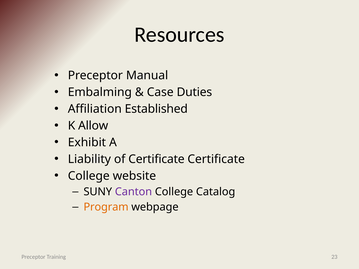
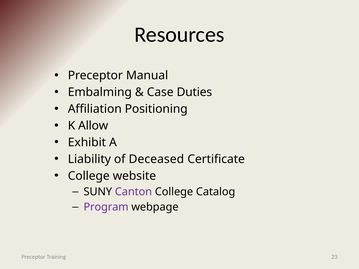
Established: Established -> Positioning (156, 109)
of Certificate: Certificate -> Deceased (156, 159)
Program colour: orange -> purple (106, 207)
